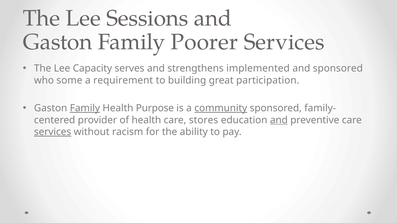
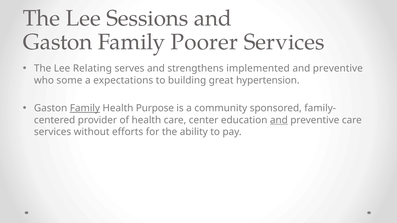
Capacity: Capacity -> Relating (92, 69)
sponsored: sponsored -> preventive (338, 69)
requirement: requirement -> expectations (123, 80)
participation: participation -> hypertension (268, 80)
community underline: present -> none (221, 108)
stores: stores -> center (204, 120)
services underline: present -> none (53, 132)
racism: racism -> efforts (128, 132)
